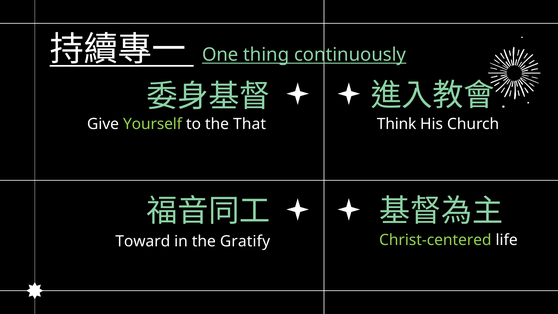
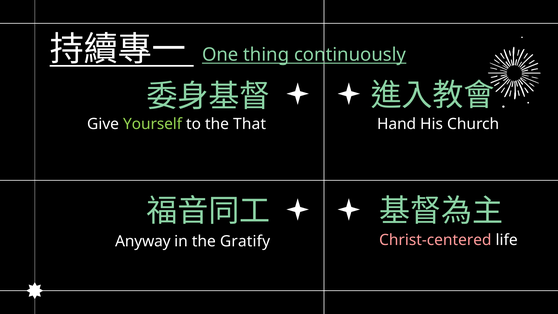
Think: Think -> Hand (397, 124)
Christ-centered colour: light green -> pink (435, 240)
Toward: Toward -> Anyway (143, 241)
